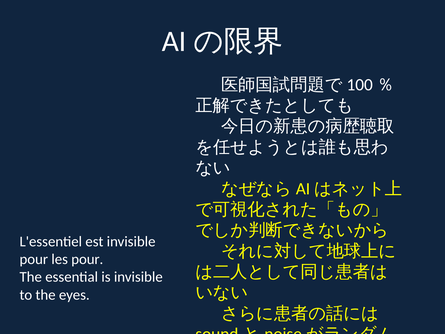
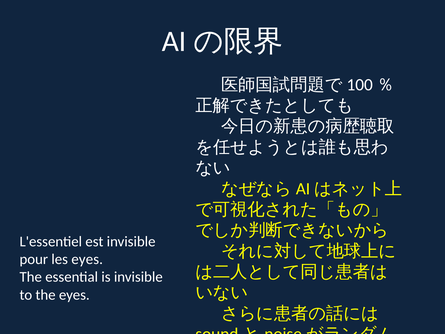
les pour: pour -> eyes (87, 259)
